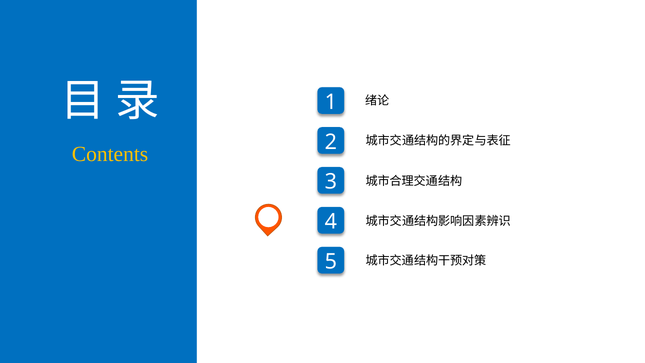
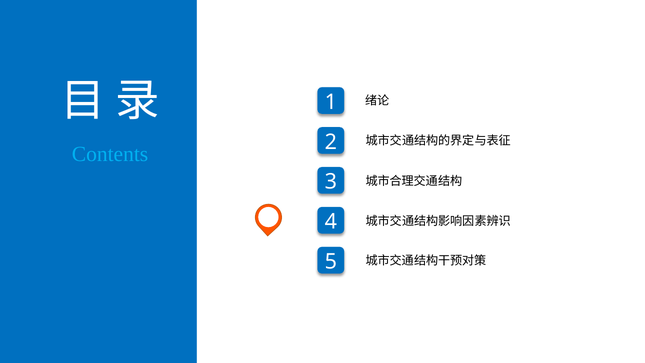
Contents colour: yellow -> light blue (110, 154)
